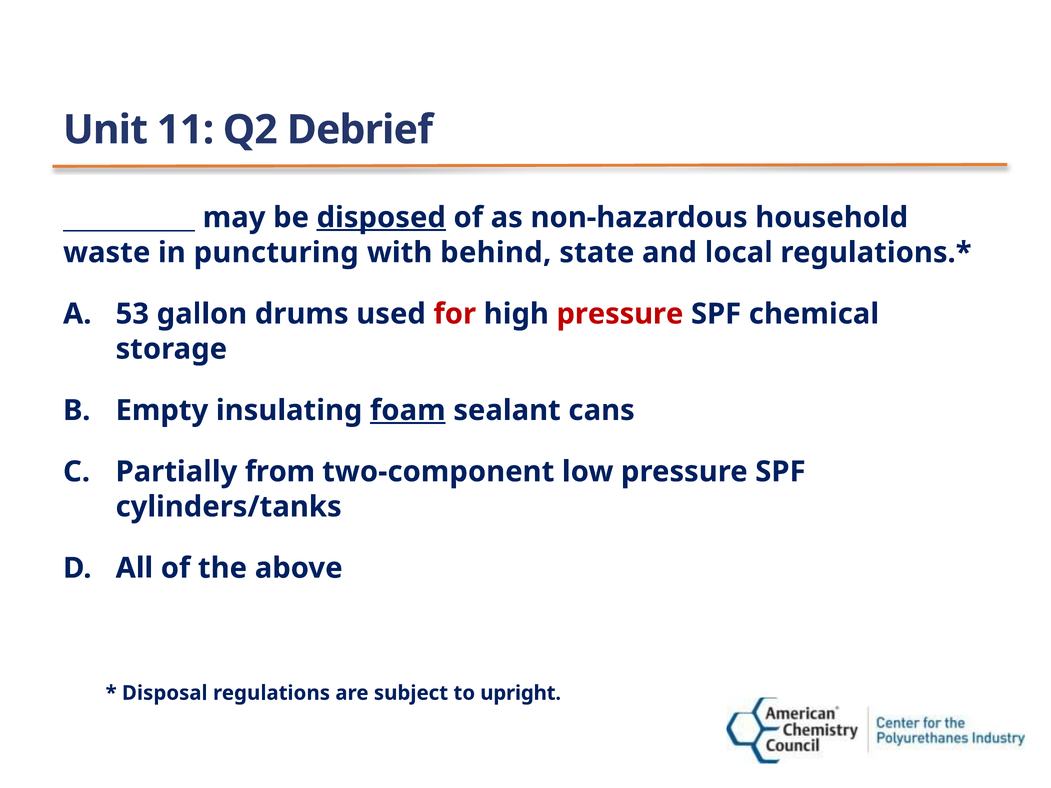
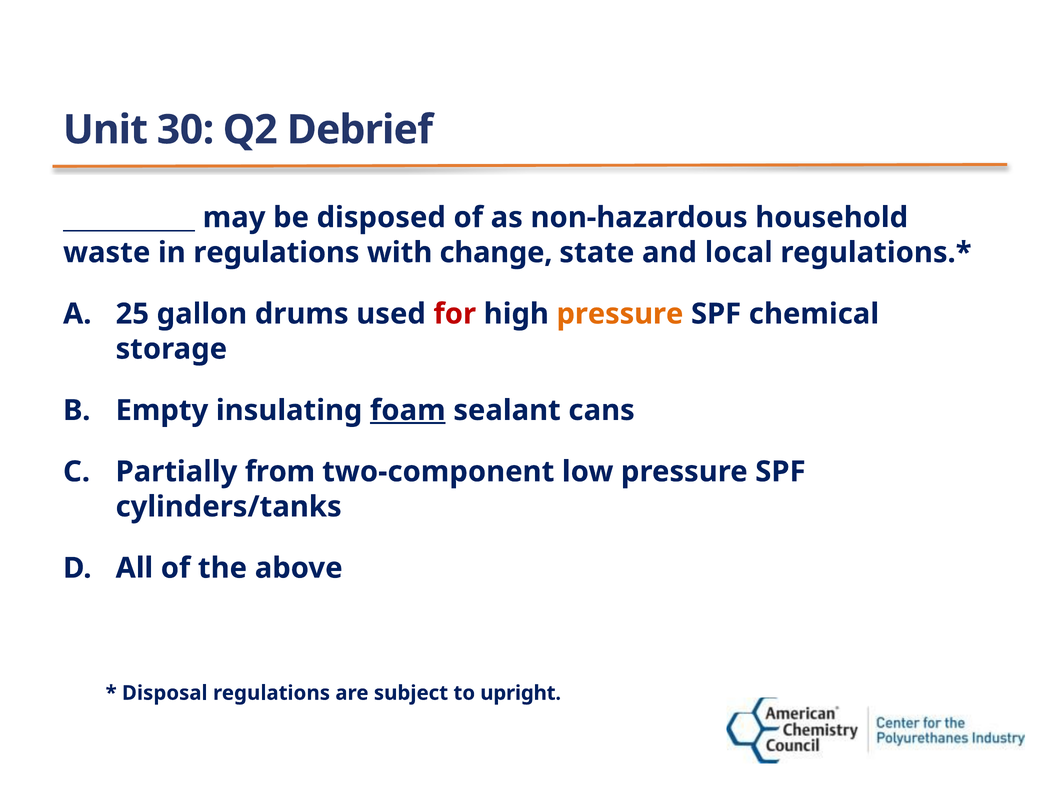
11: 11 -> 30 (186, 130)
disposed underline: present -> none (381, 218)
in puncturing: puncturing -> regulations (276, 253)
behind: behind -> change (496, 253)
53: 53 -> 25 (132, 314)
pressure colour: red -> orange (620, 314)
